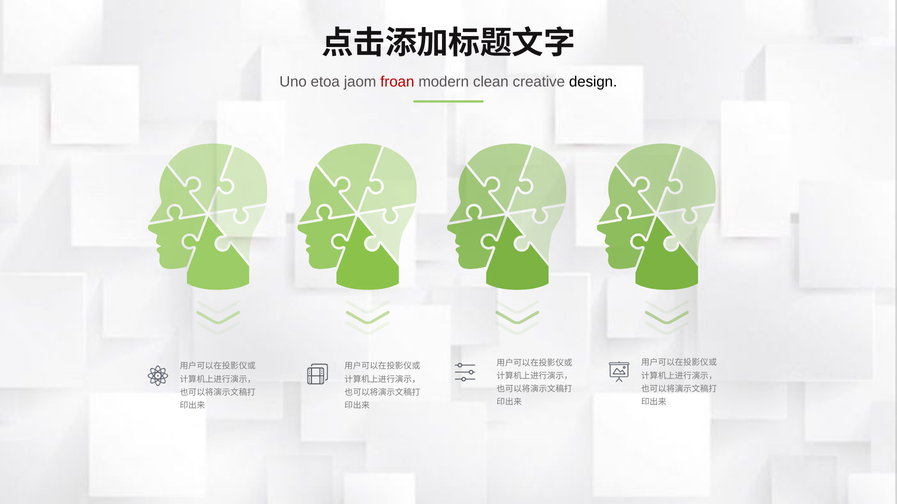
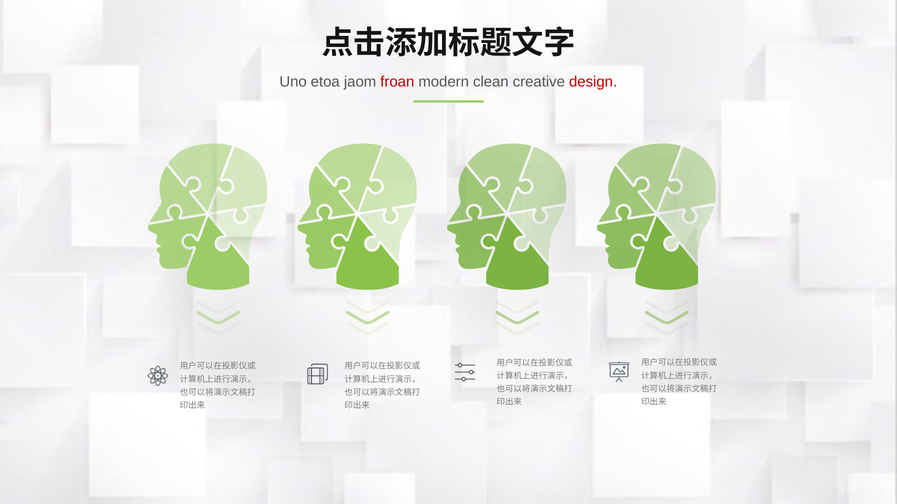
design colour: black -> red (593, 82)
